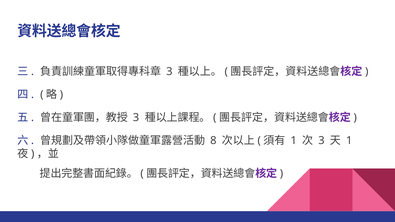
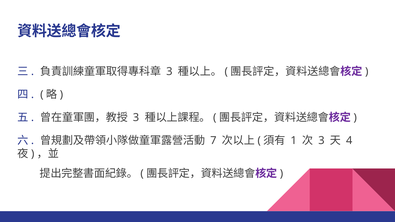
8: 8 -> 7 (213, 141)
1: 1 -> 4 (349, 141)
